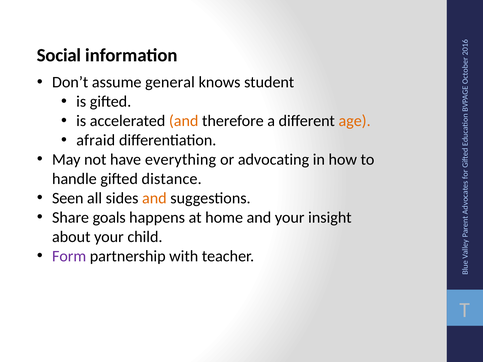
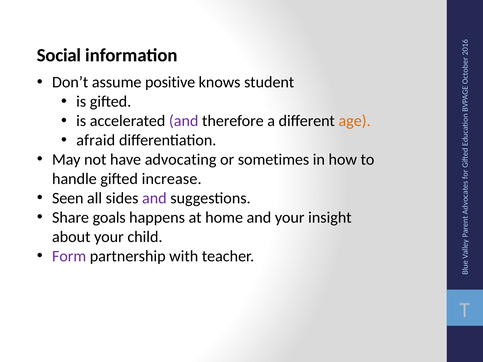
general: general -> positive (170, 82)
and colour: orange -> purple (184, 121)
everything: everything -> advocating (181, 160)
advocating: advocating -> sometimes (274, 160)
distance: distance -> increase (172, 179)
and colour: orange -> purple (154, 198)
